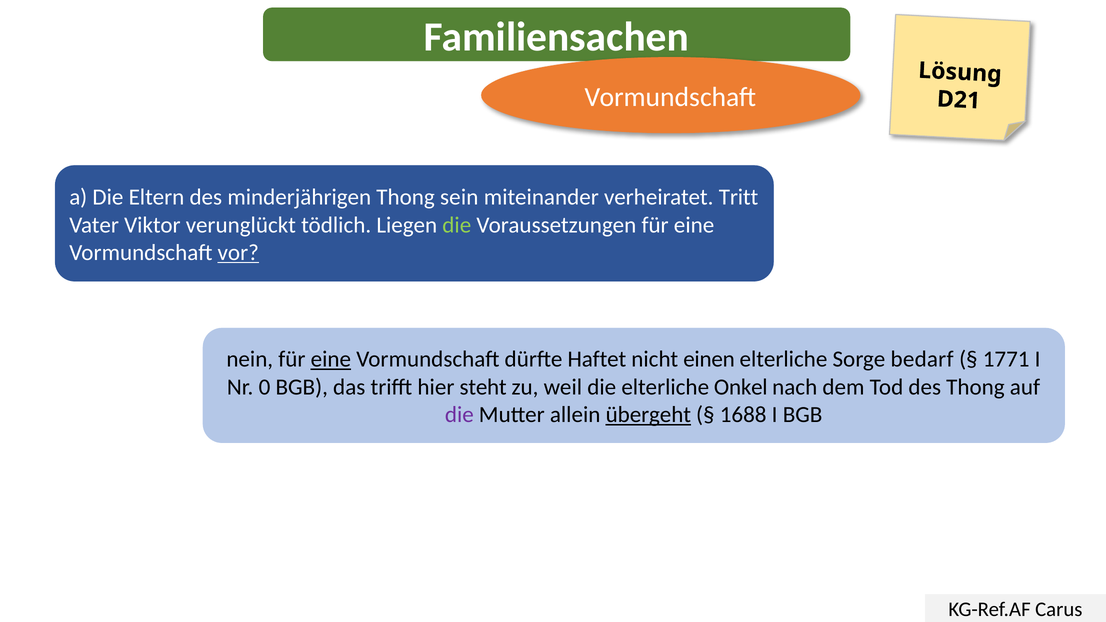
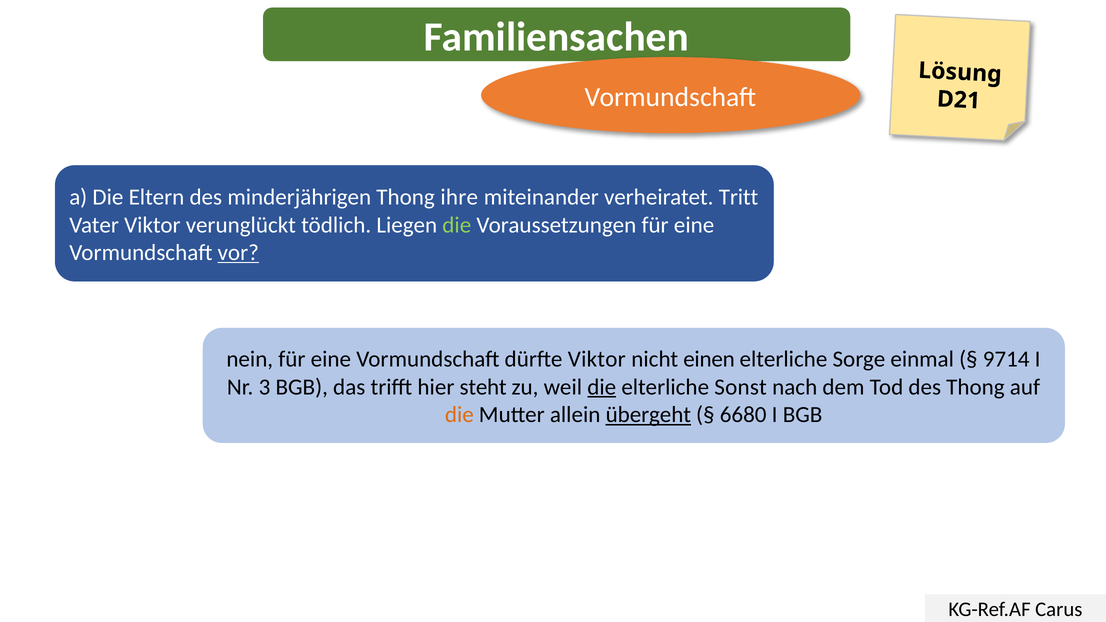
sein: sein -> ihre (459, 197)
eine underline: present -> none (331, 359)
dürfte Haftet: Haftet -> Viktor (597, 359)
bedarf: bedarf -> einmal (922, 359)
1771: 1771 -> 9714 (1006, 359)
0: 0 -> 3 (264, 387)
die underline: none -> present (602, 387)
Onkel: Onkel -> Sonst (741, 387)
die colour: purple -> orange (459, 415)
1688: 1688 -> 6680 (743, 415)
